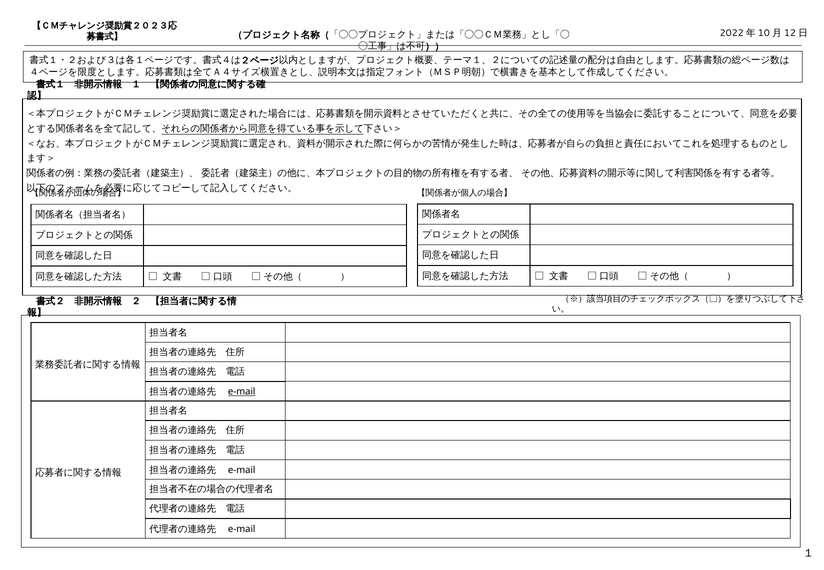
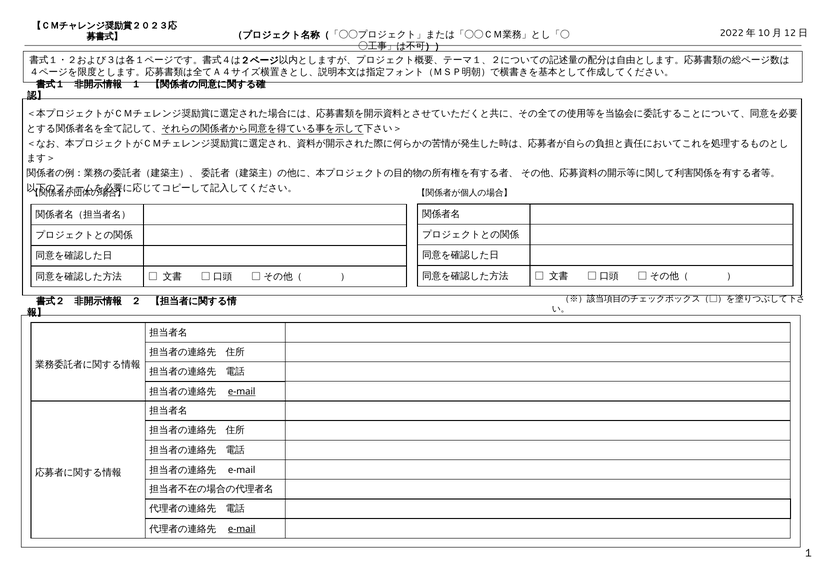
e-mail underline: none -> present (242, 529)
